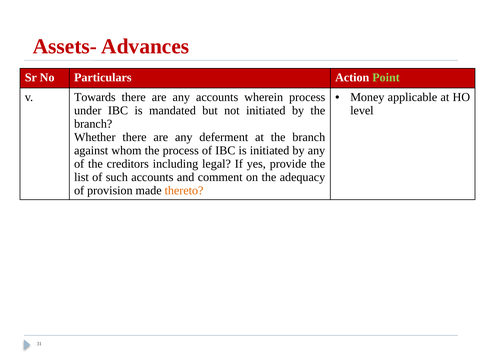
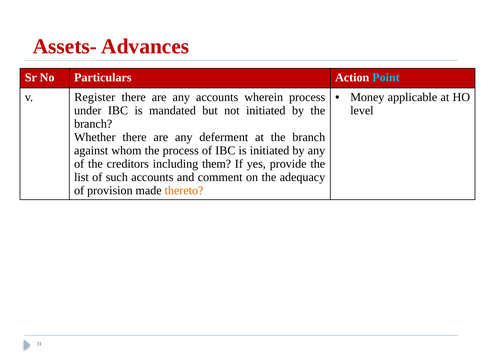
Point colour: light green -> light blue (386, 77)
Towards: Towards -> Register (95, 97)
legal: legal -> them (217, 164)
